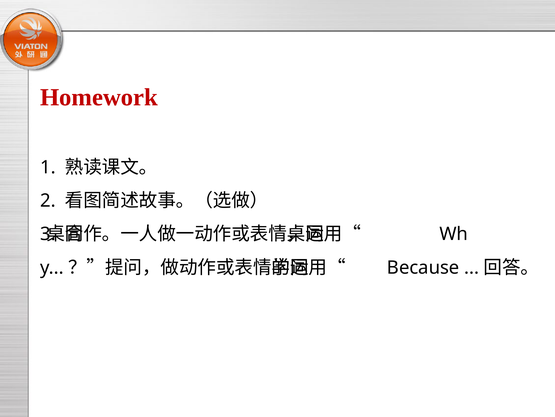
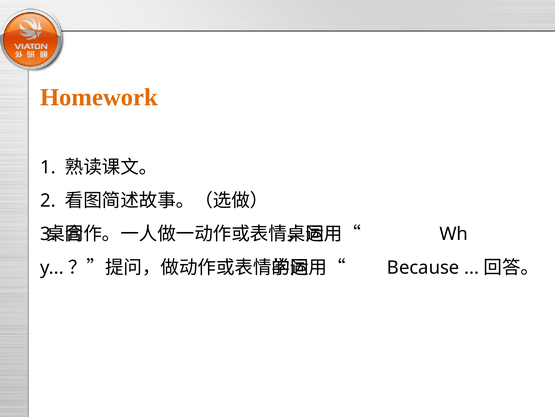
Homework colour: red -> orange (99, 97)
